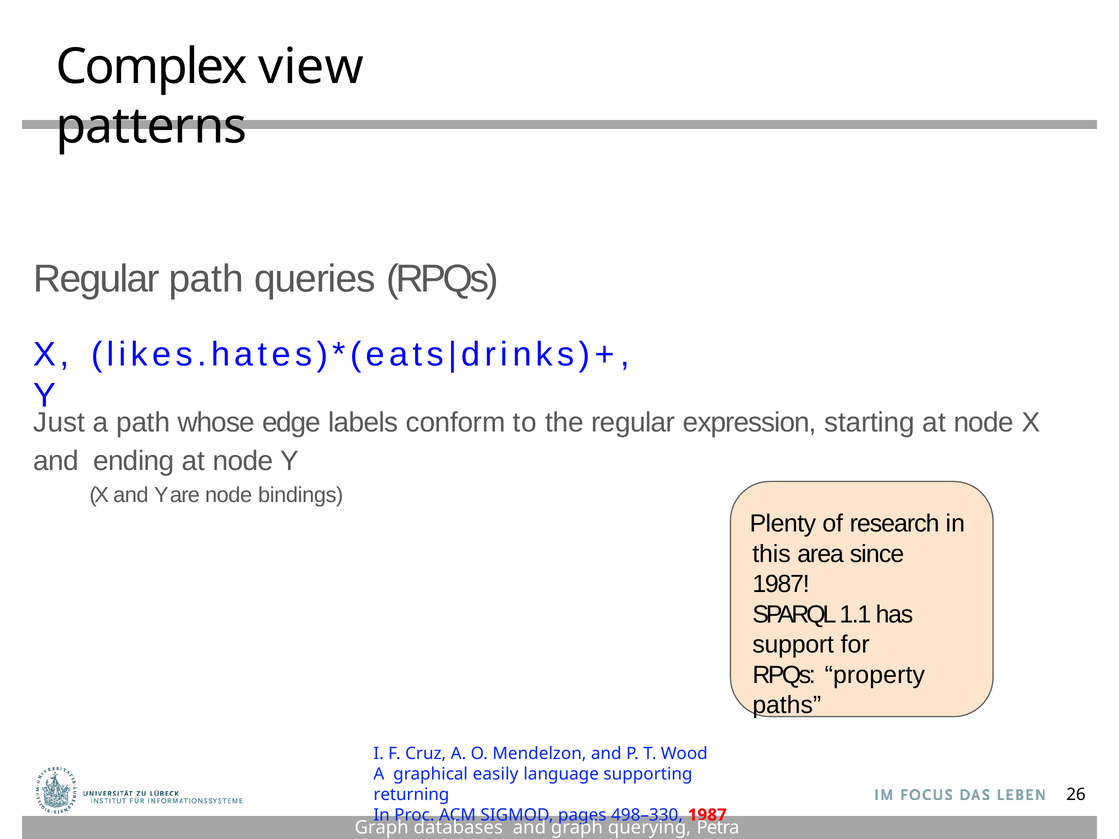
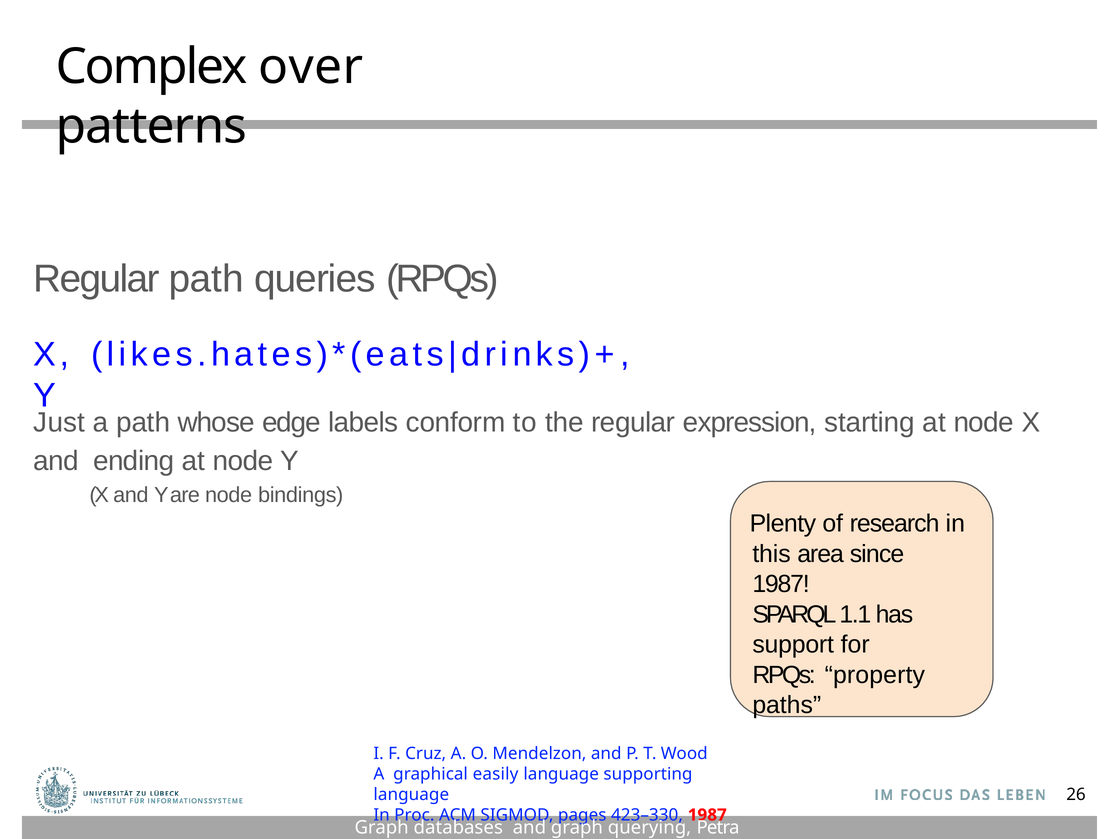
view: view -> over (311, 67)
returning: returning -> language (411, 795)
498–330: 498–330 -> 423–330 (647, 815)
